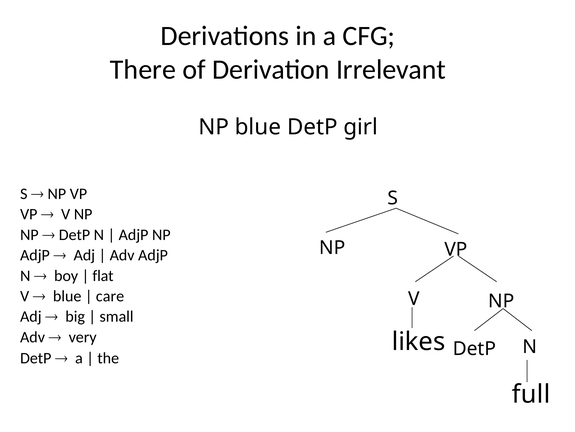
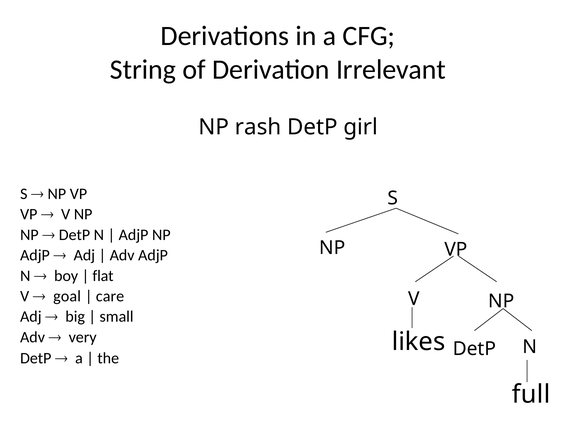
There: There -> String (143, 70)
NP blue: blue -> rash (258, 127)
blue: blue -> goal (67, 296)
